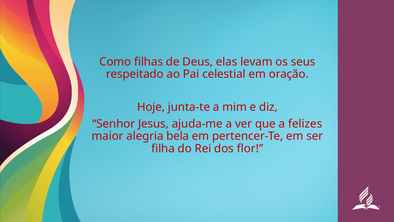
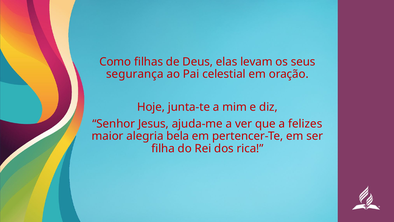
respeitado: respeitado -> segurança (135, 74)
flor: flor -> rica (250, 148)
